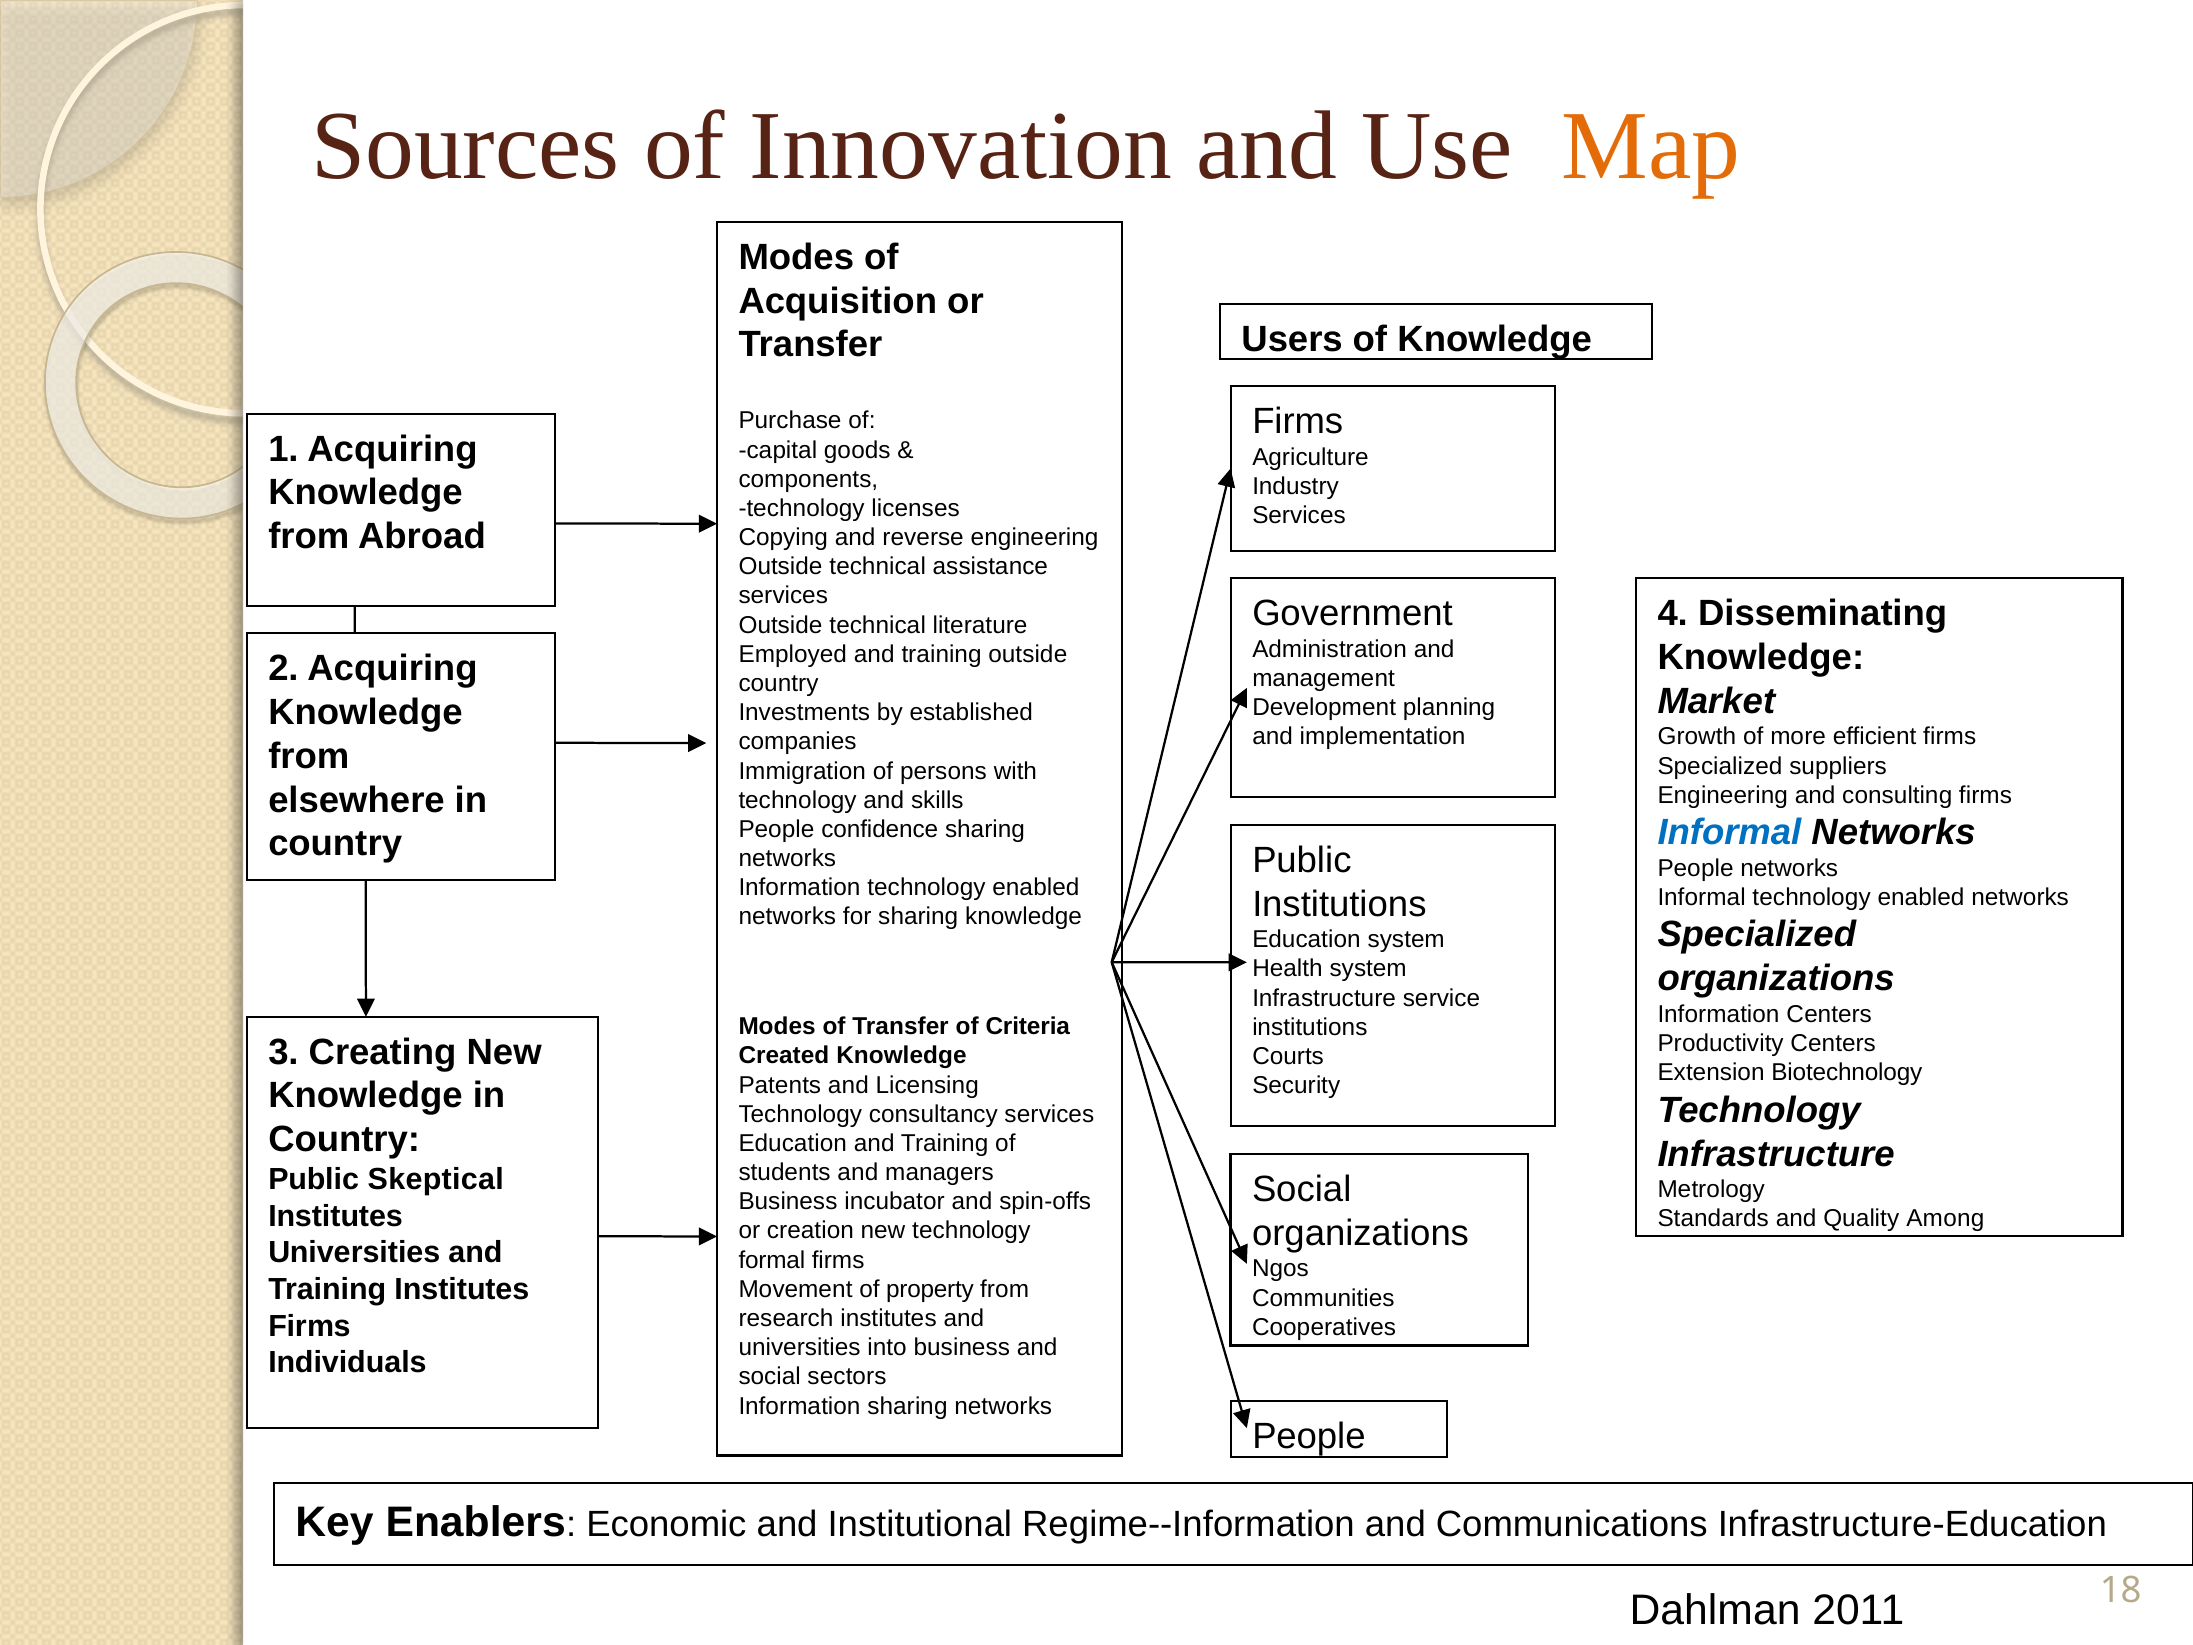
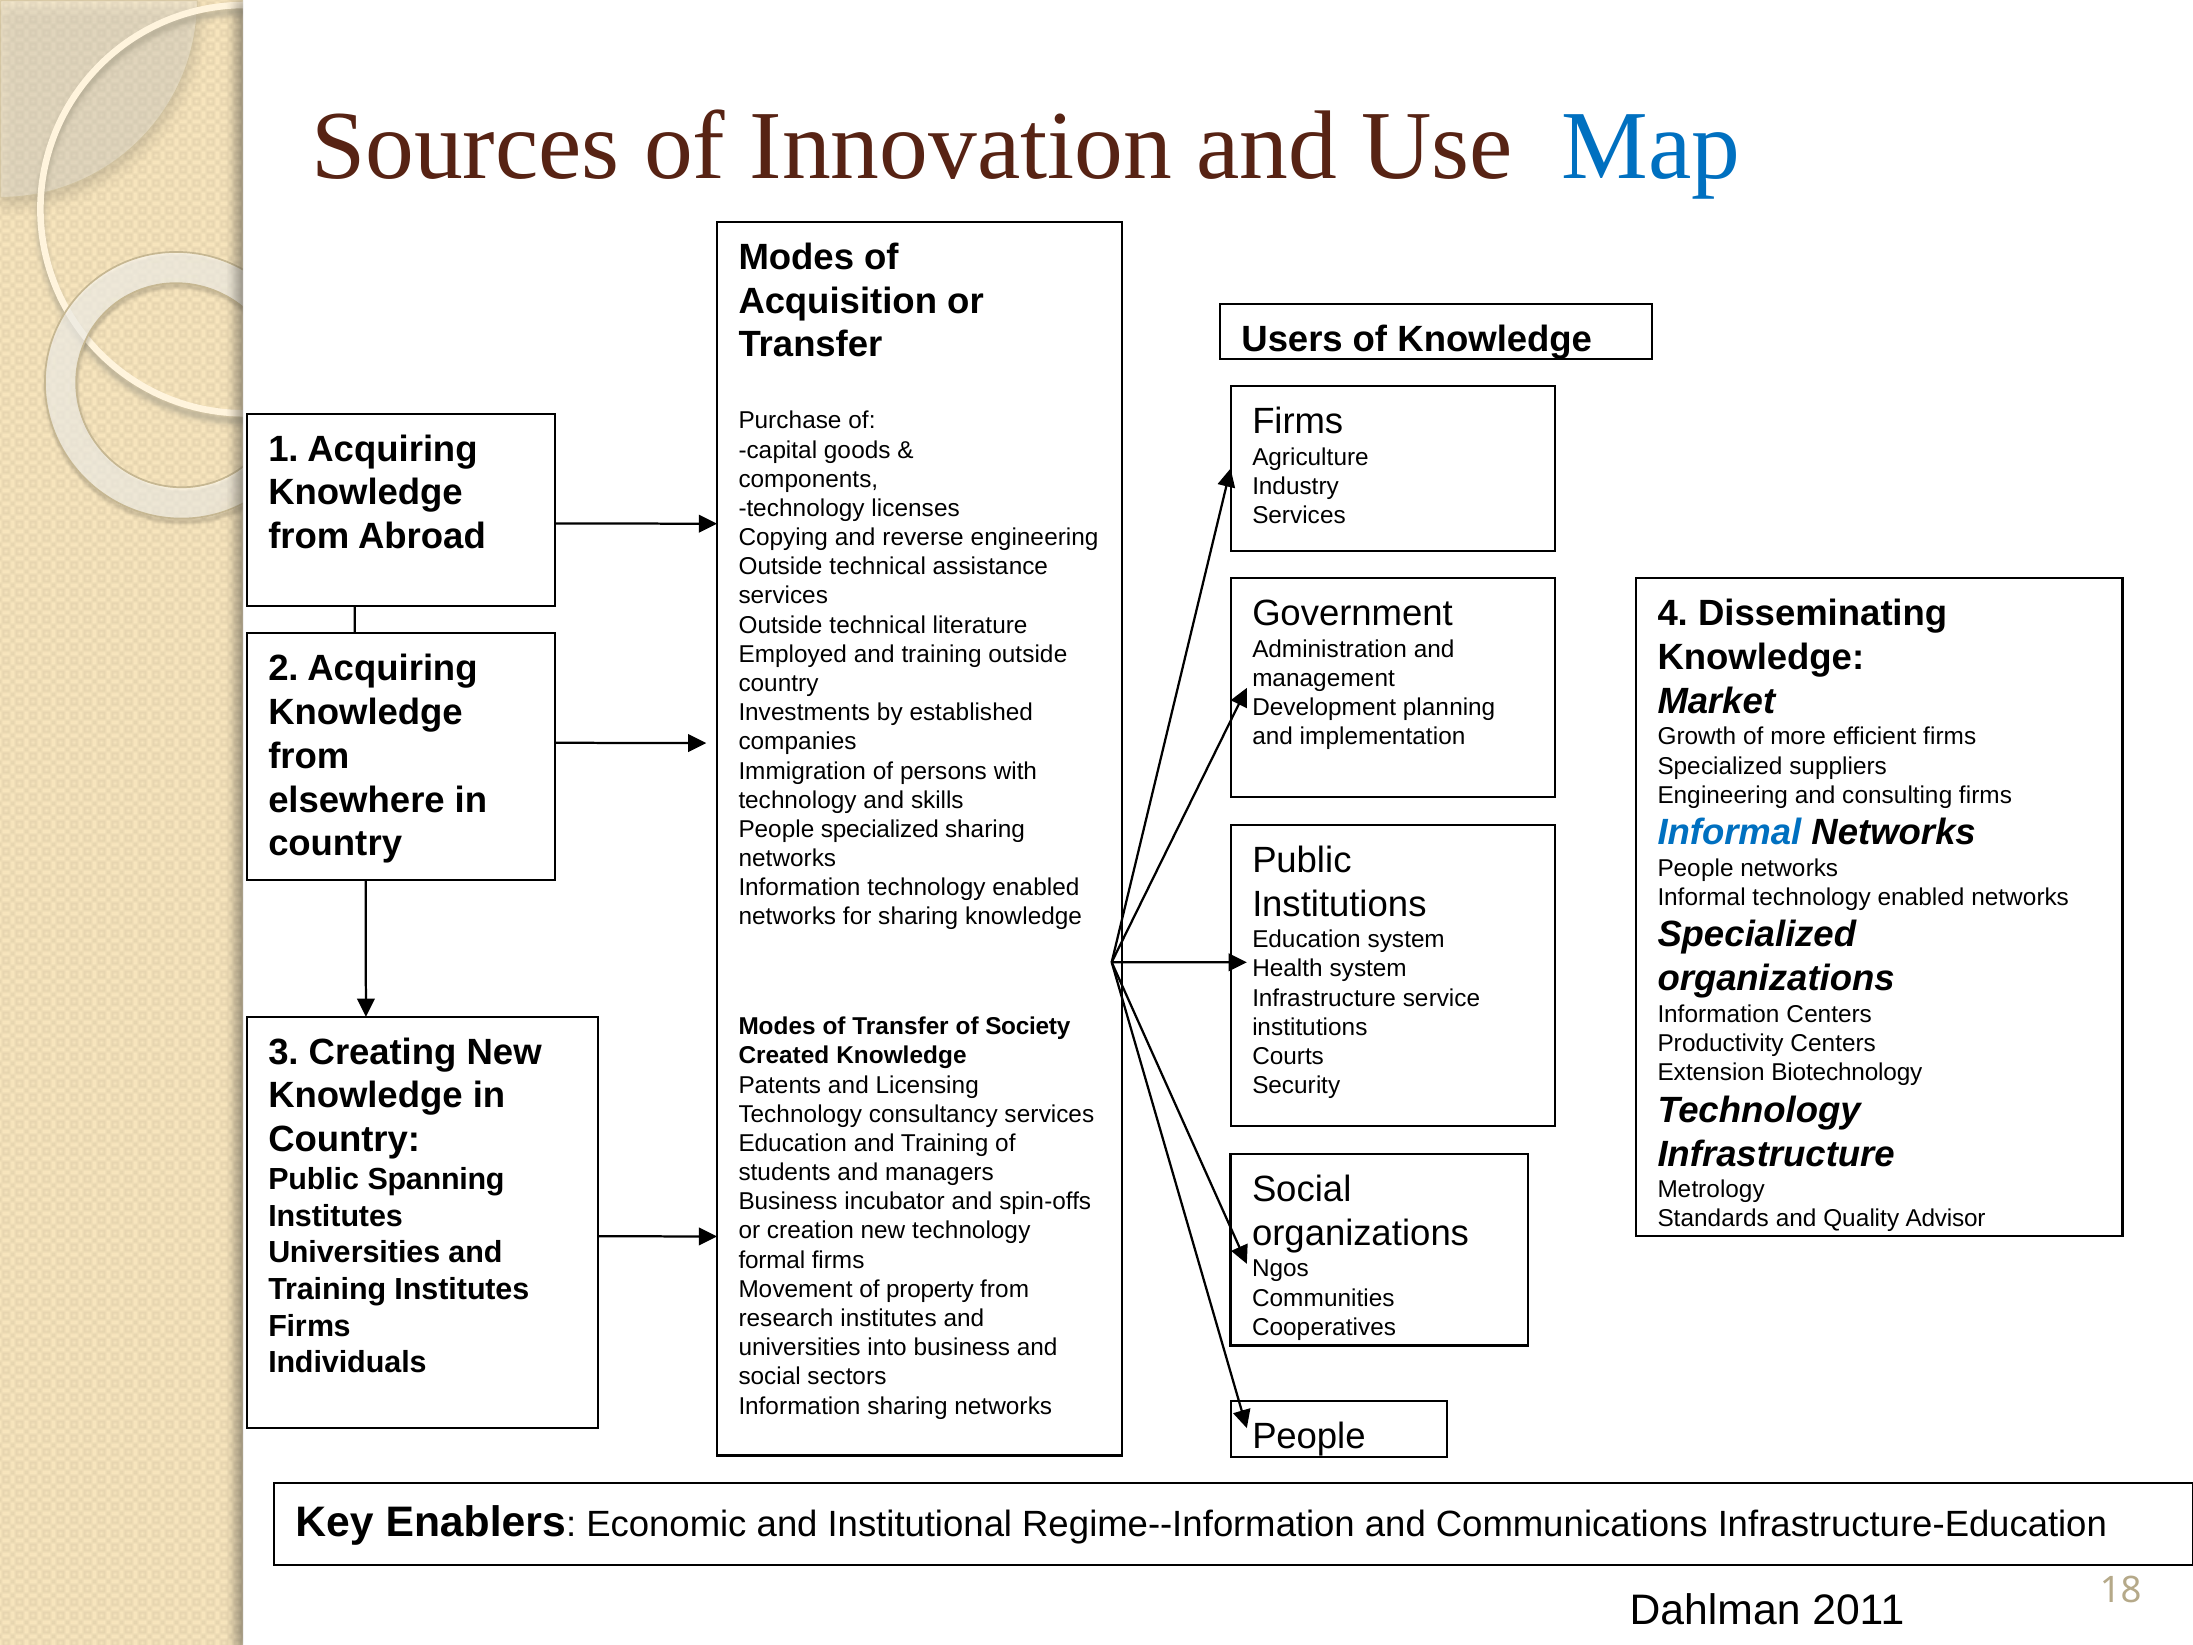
Map colour: orange -> blue (1651, 146)
People confidence: confidence -> specialized (880, 829)
Criteria: Criteria -> Society (1028, 1026)
Skeptical: Skeptical -> Spanning (436, 1179)
Among: Among -> Advisor (1946, 1219)
